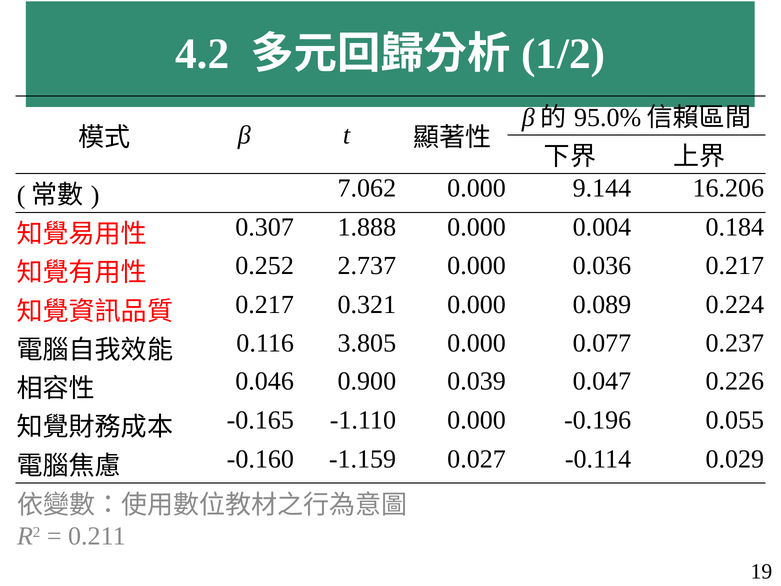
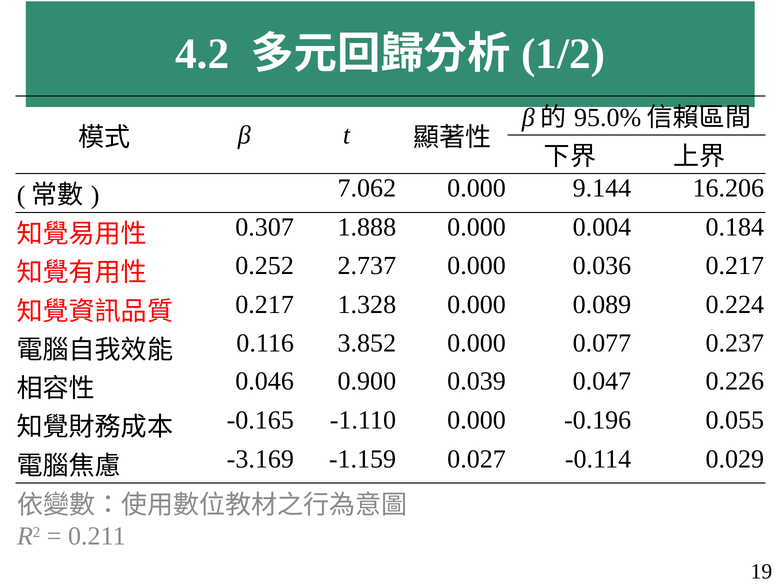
0.321: 0.321 -> 1.328 (367, 304)
3.805: 3.805 -> 3.852 (367, 343)
-0.160: -0.160 -> -3.169 (260, 459)
